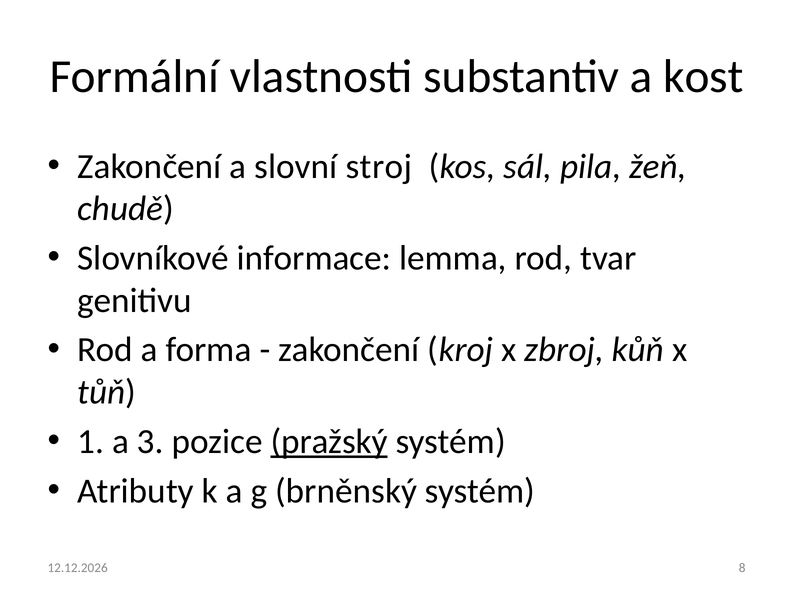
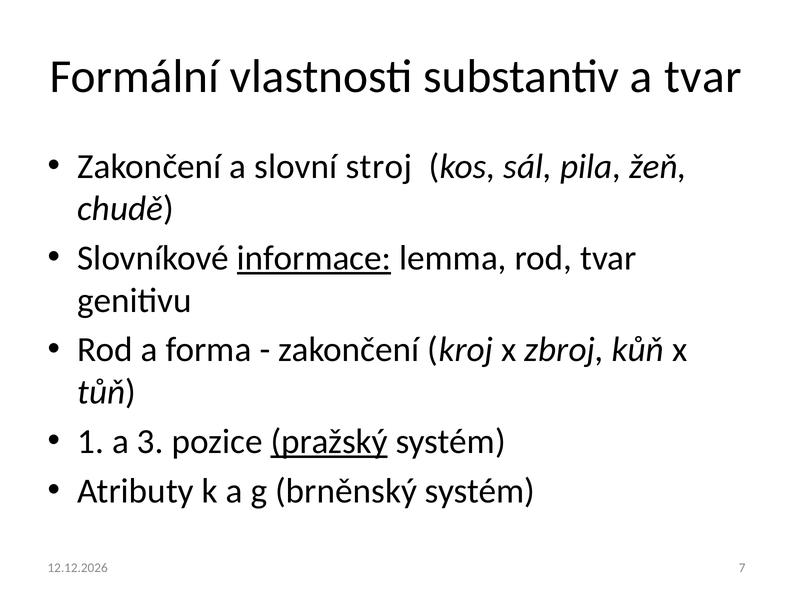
a kost: kost -> tvar (703, 77)
informace underline: none -> present (314, 258)
8: 8 -> 7 (742, 568)
